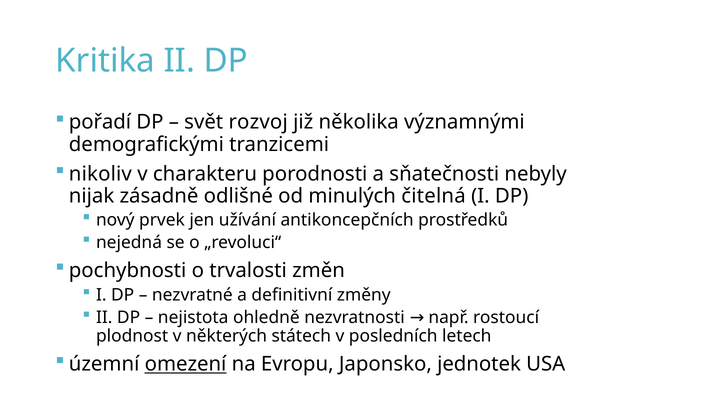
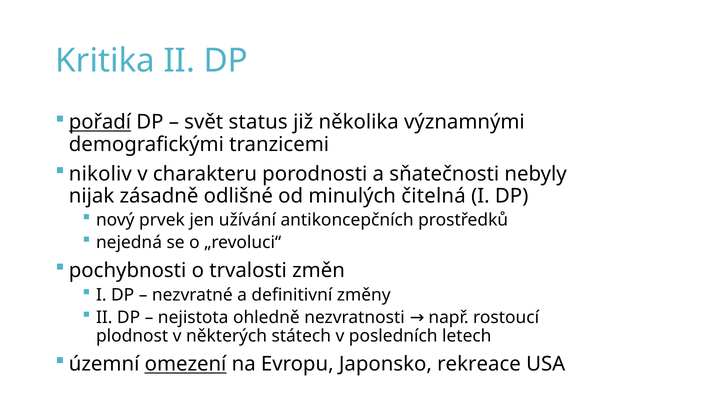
pořadí underline: none -> present (100, 122)
rozvoj: rozvoj -> status (258, 122)
jednotek: jednotek -> rekreace (479, 364)
